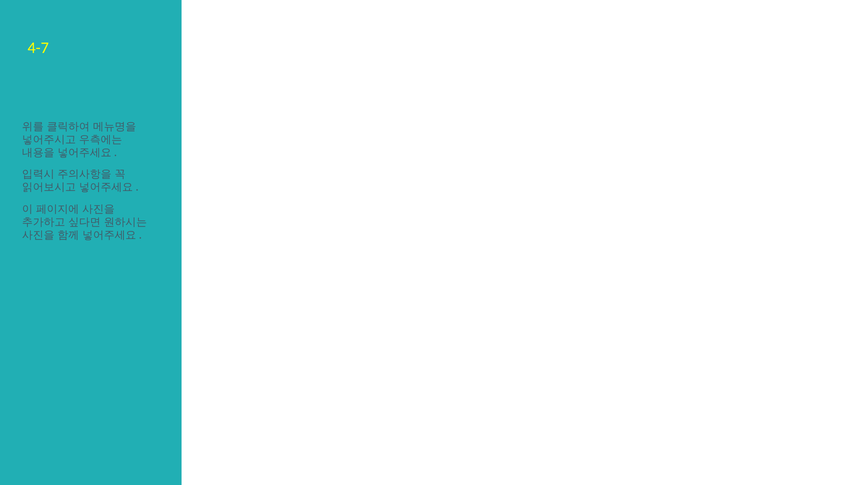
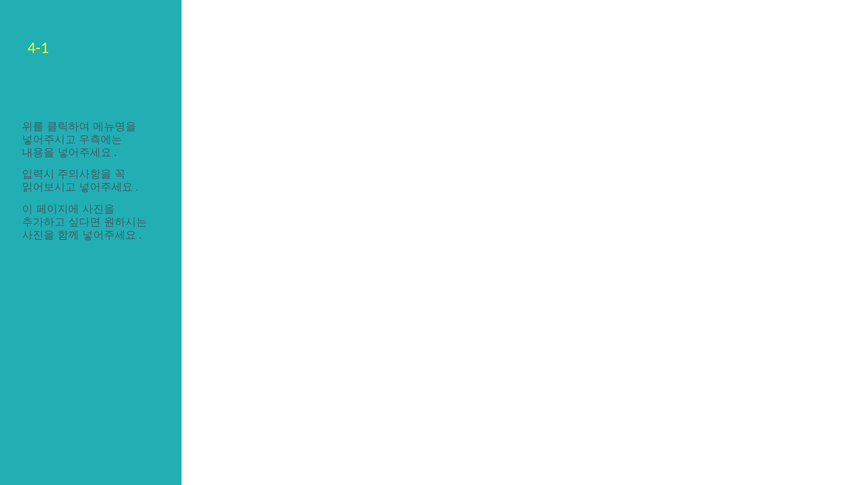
4-7: 4-7 -> 4-1 (38, 48)
